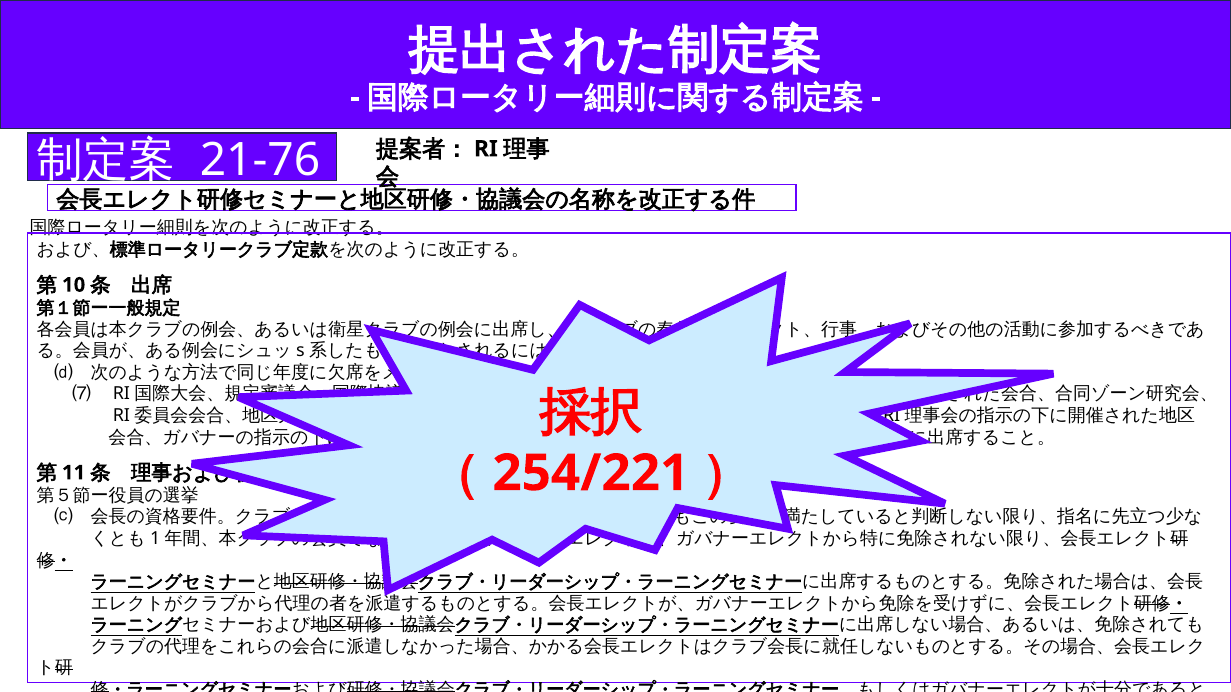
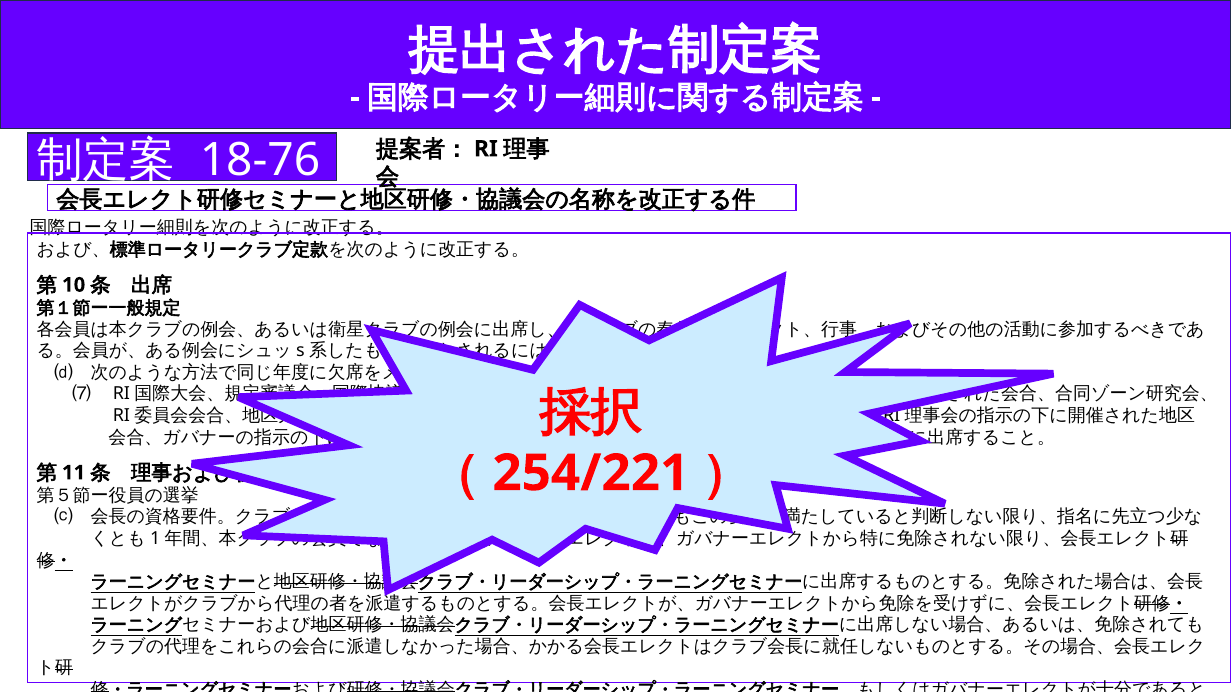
21-76: 21-76 -> 18-76 (260, 160)
